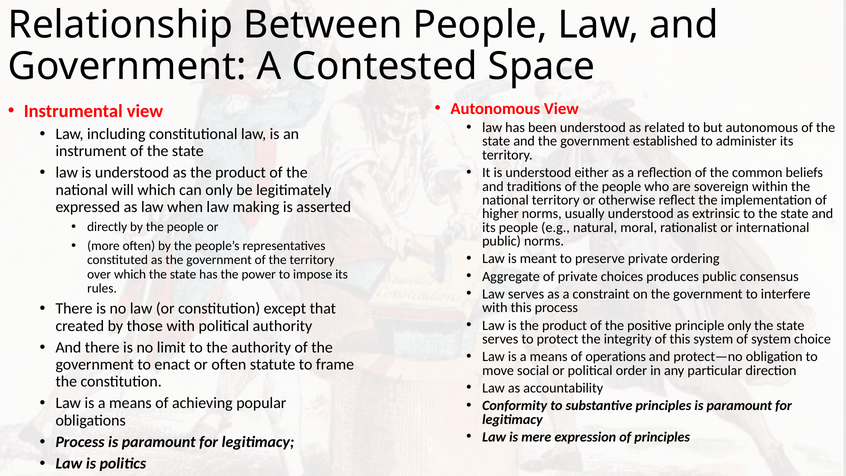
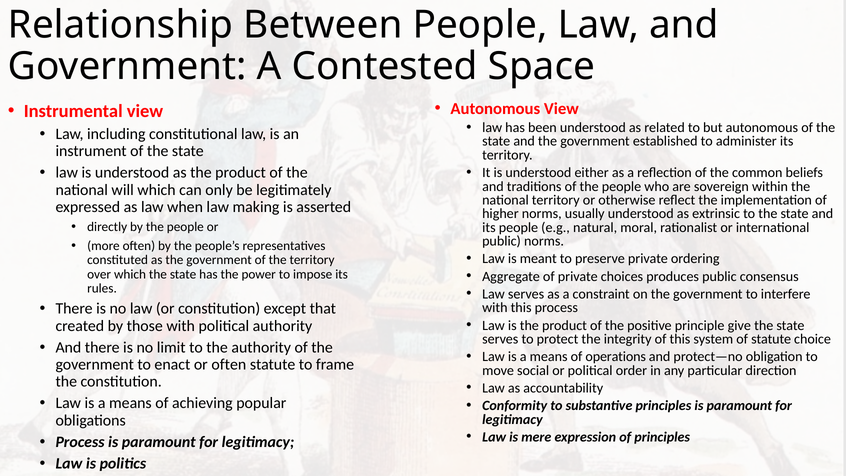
principle only: only -> give (739, 325)
of system: system -> statute (771, 339)
